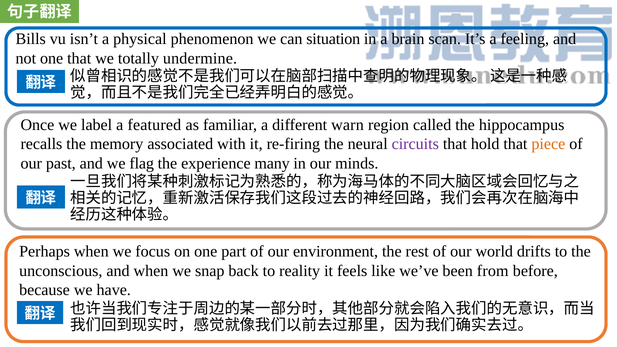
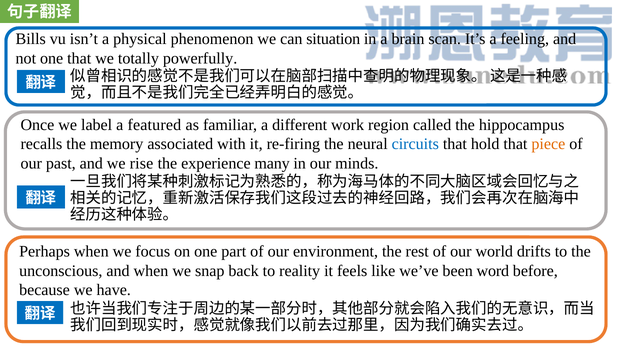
undermine: undermine -> powerfully (200, 58)
warn: warn -> work (348, 125)
circuits colour: purple -> blue (415, 144)
flag: flag -> rise (142, 163)
from: from -> word (493, 271)
